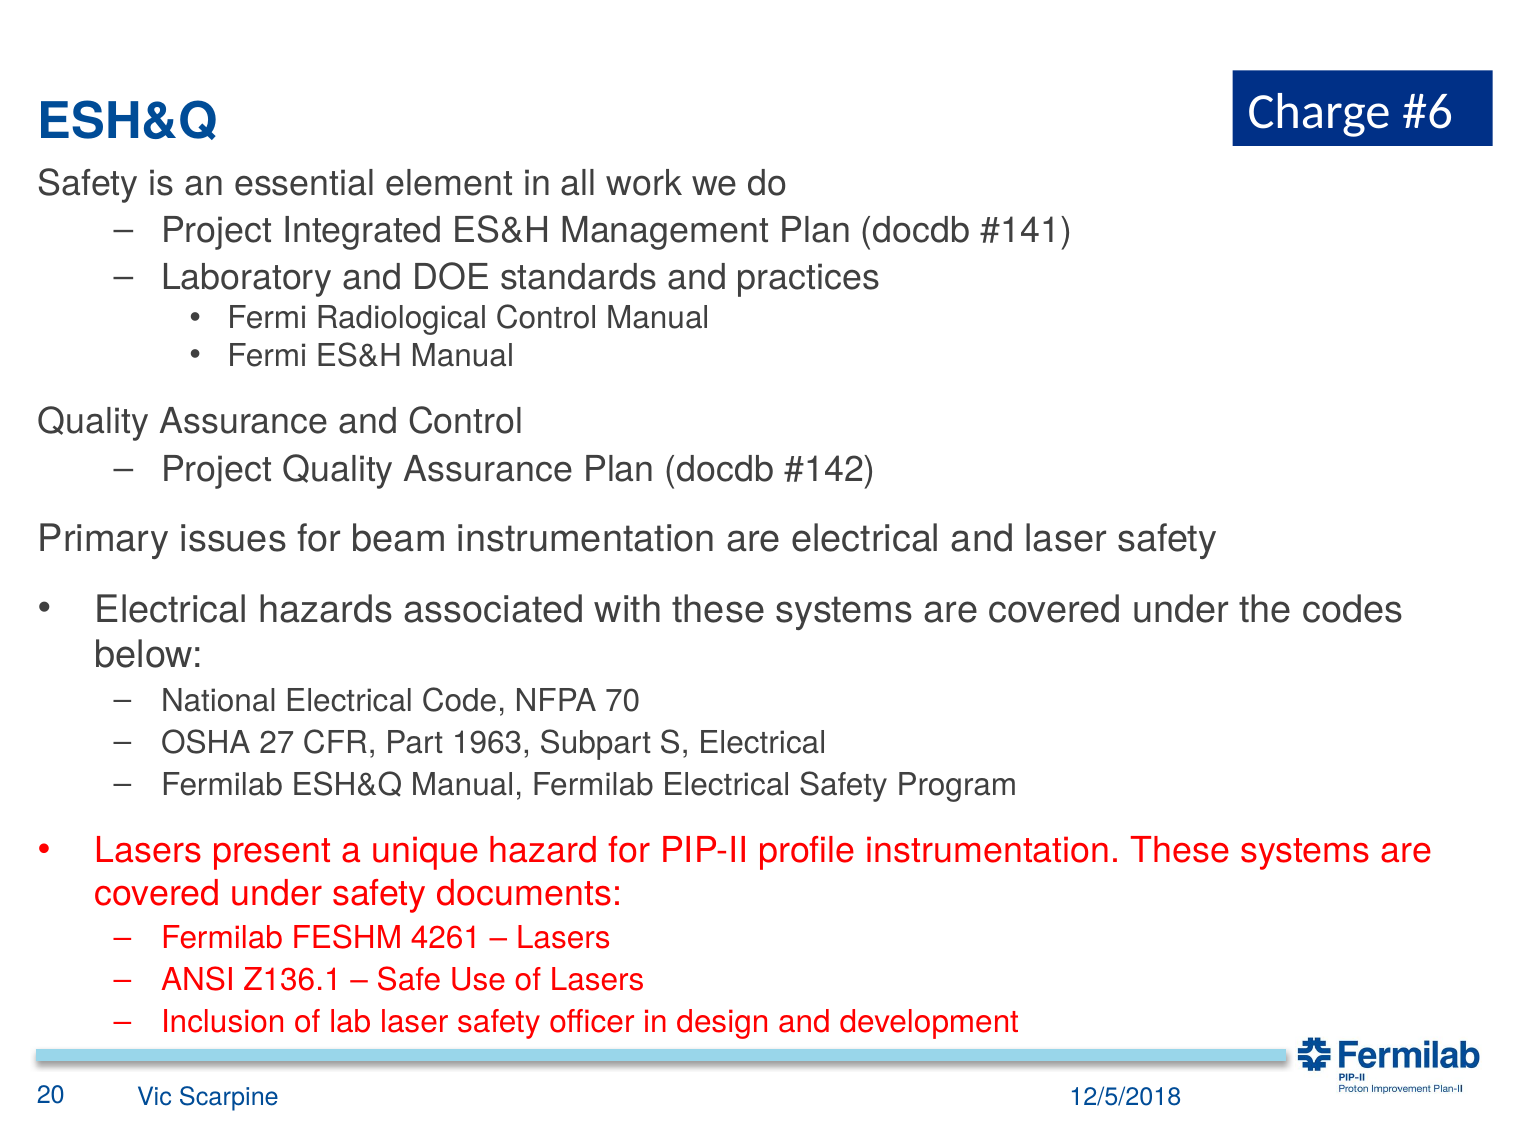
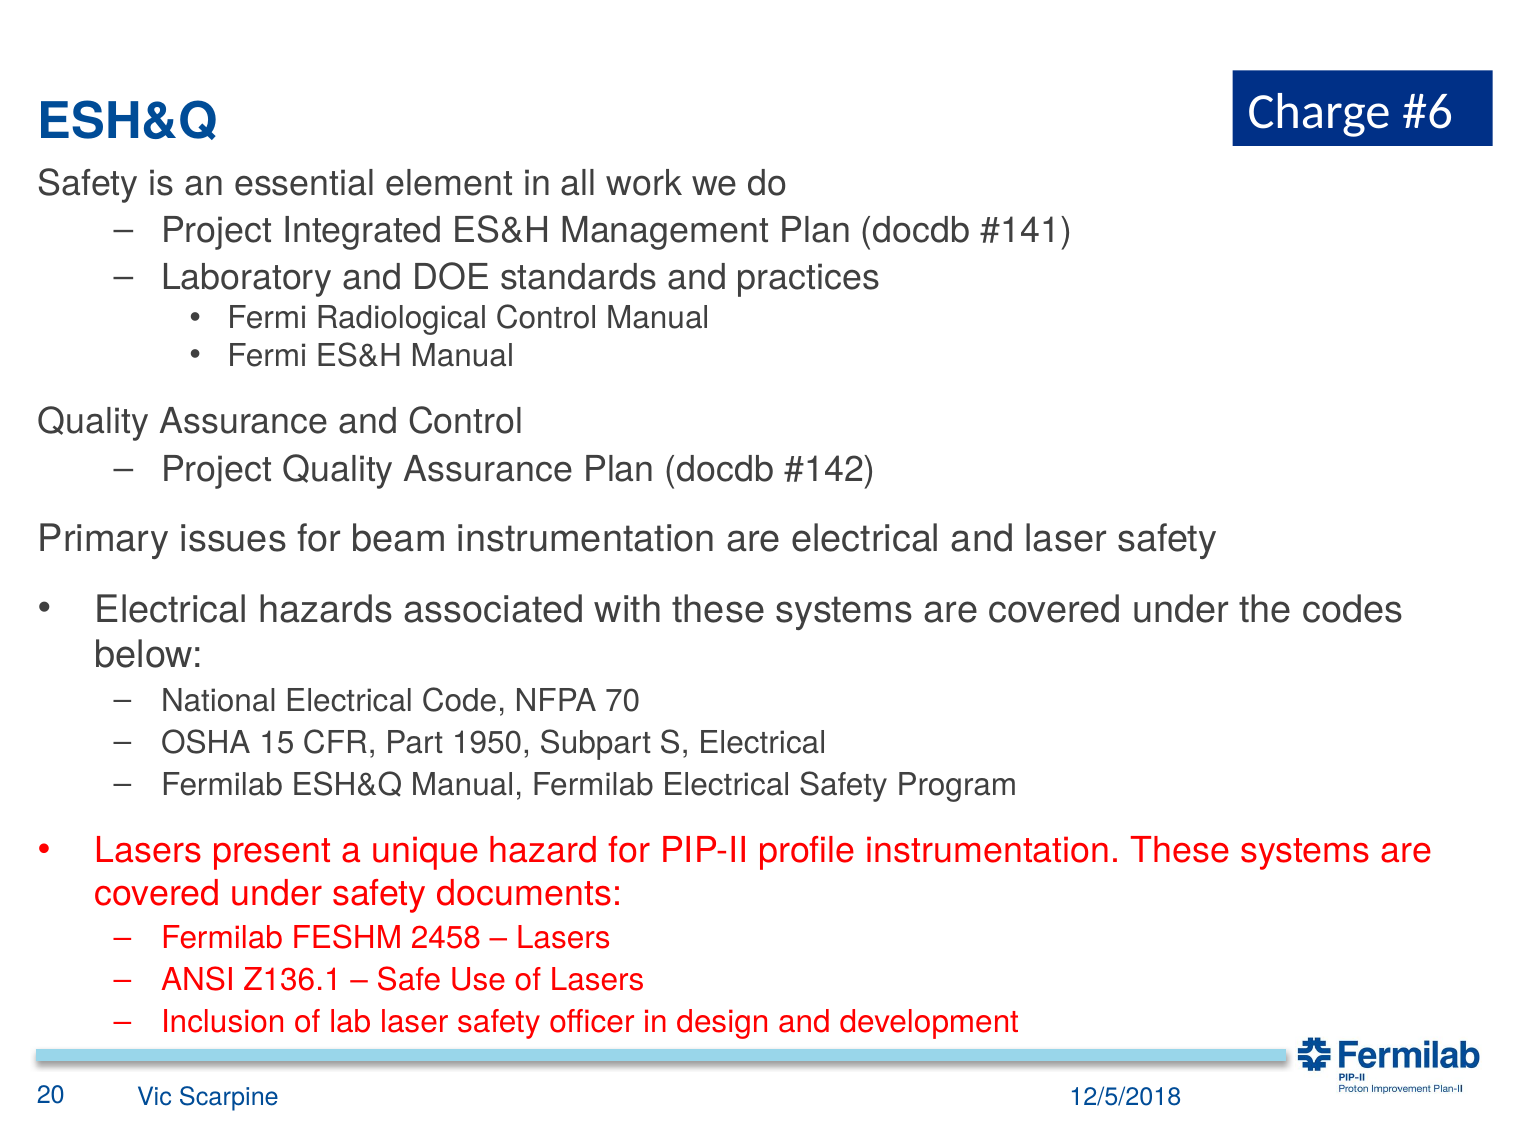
27: 27 -> 15 (277, 743)
1963: 1963 -> 1950 (492, 743)
4261: 4261 -> 2458 (446, 938)
